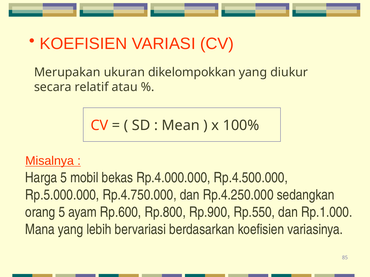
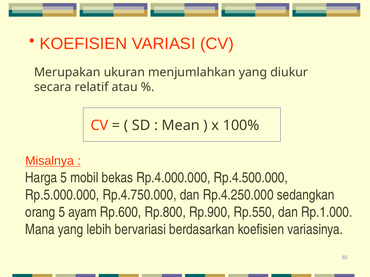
dikelompokkan: dikelompokkan -> menjumlahkan (192, 72)
